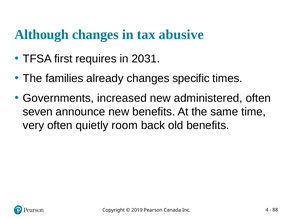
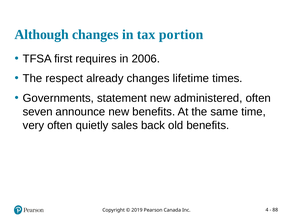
abusive: abusive -> portion (181, 35)
2031: 2031 -> 2006 (146, 59)
families: families -> respect (64, 78)
specific: specific -> lifetime (191, 78)
increased: increased -> statement (122, 98)
room: room -> sales (125, 125)
